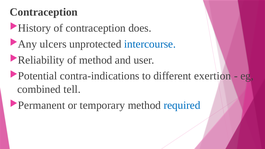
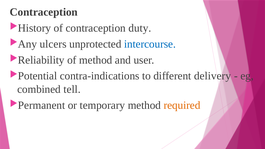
does: does -> duty (140, 28)
exertion: exertion -> delivery (213, 76)
required colour: blue -> orange (182, 105)
